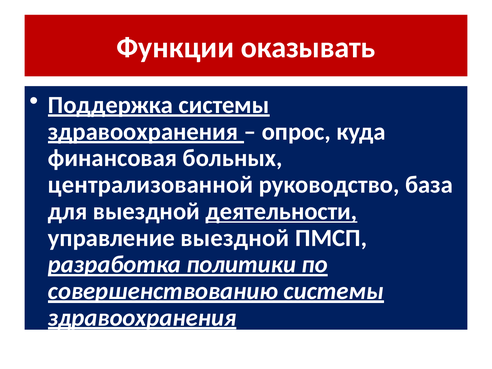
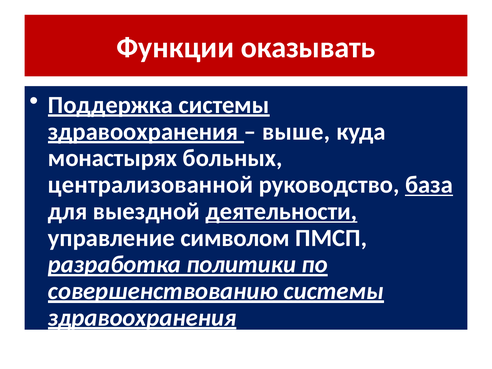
опрос: опрос -> выше (296, 132)
финансовая: финансовая -> монастырях (113, 158)
база underline: none -> present (429, 185)
управление выездной: выездной -> символом (235, 238)
